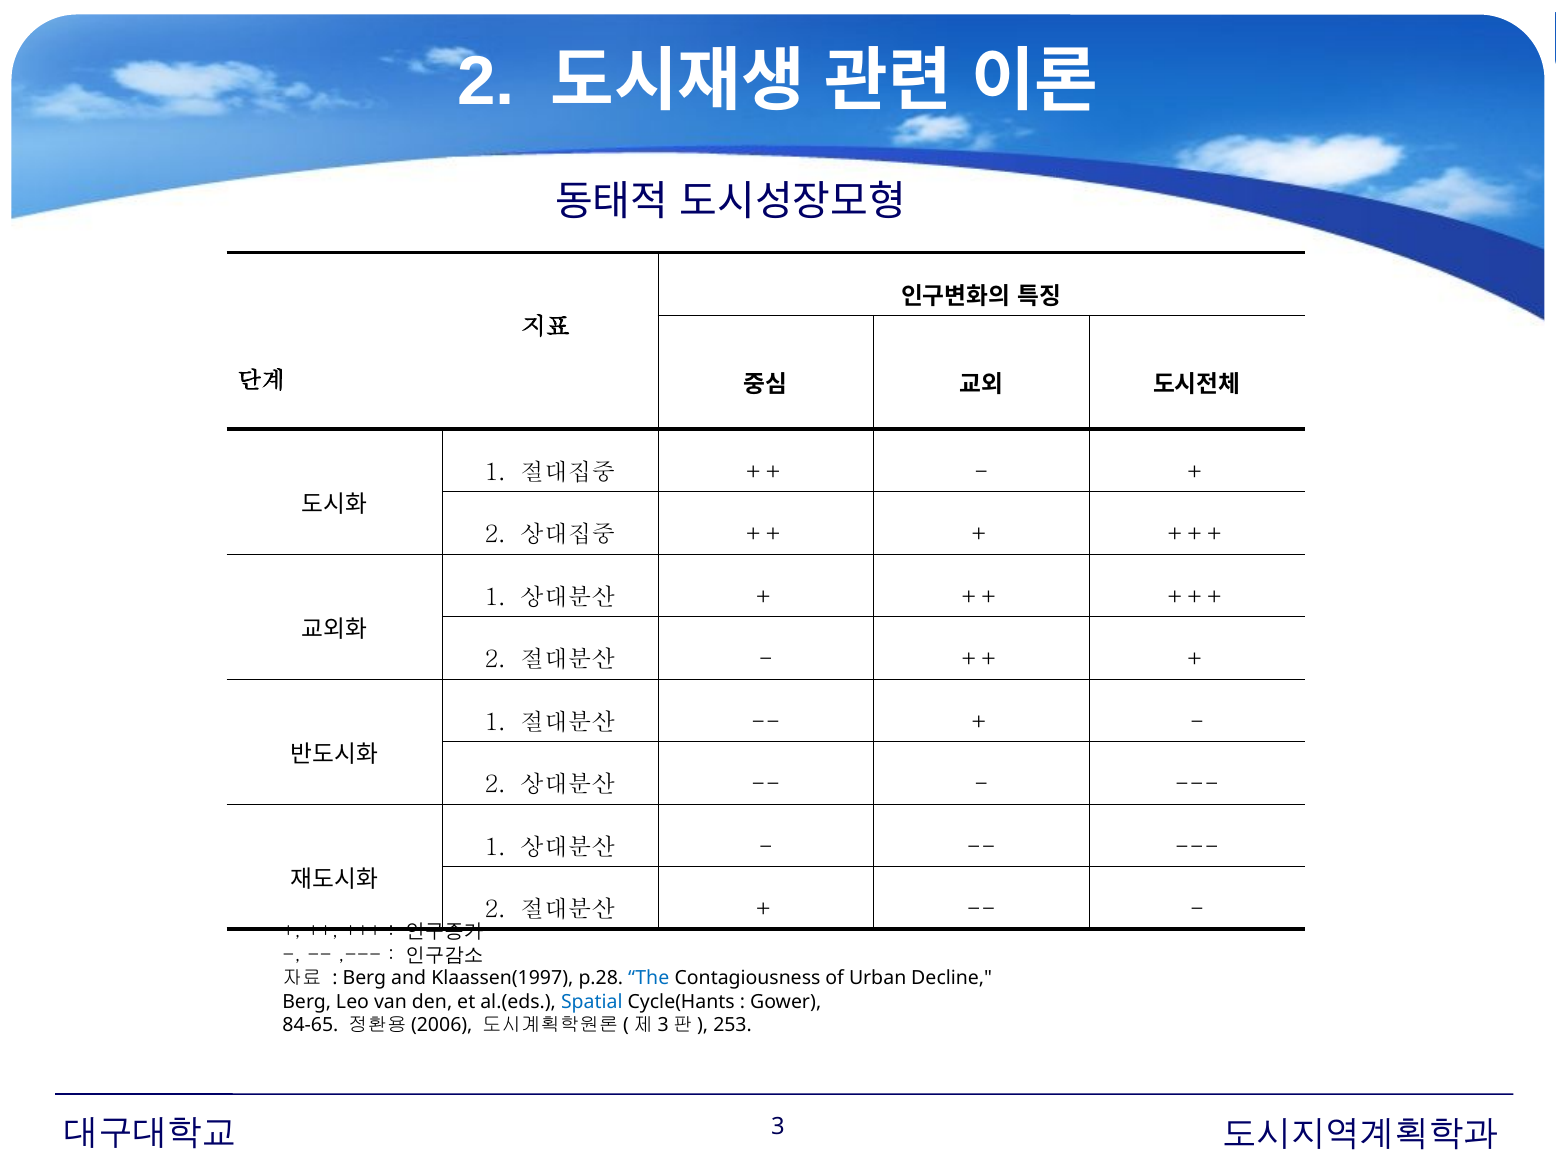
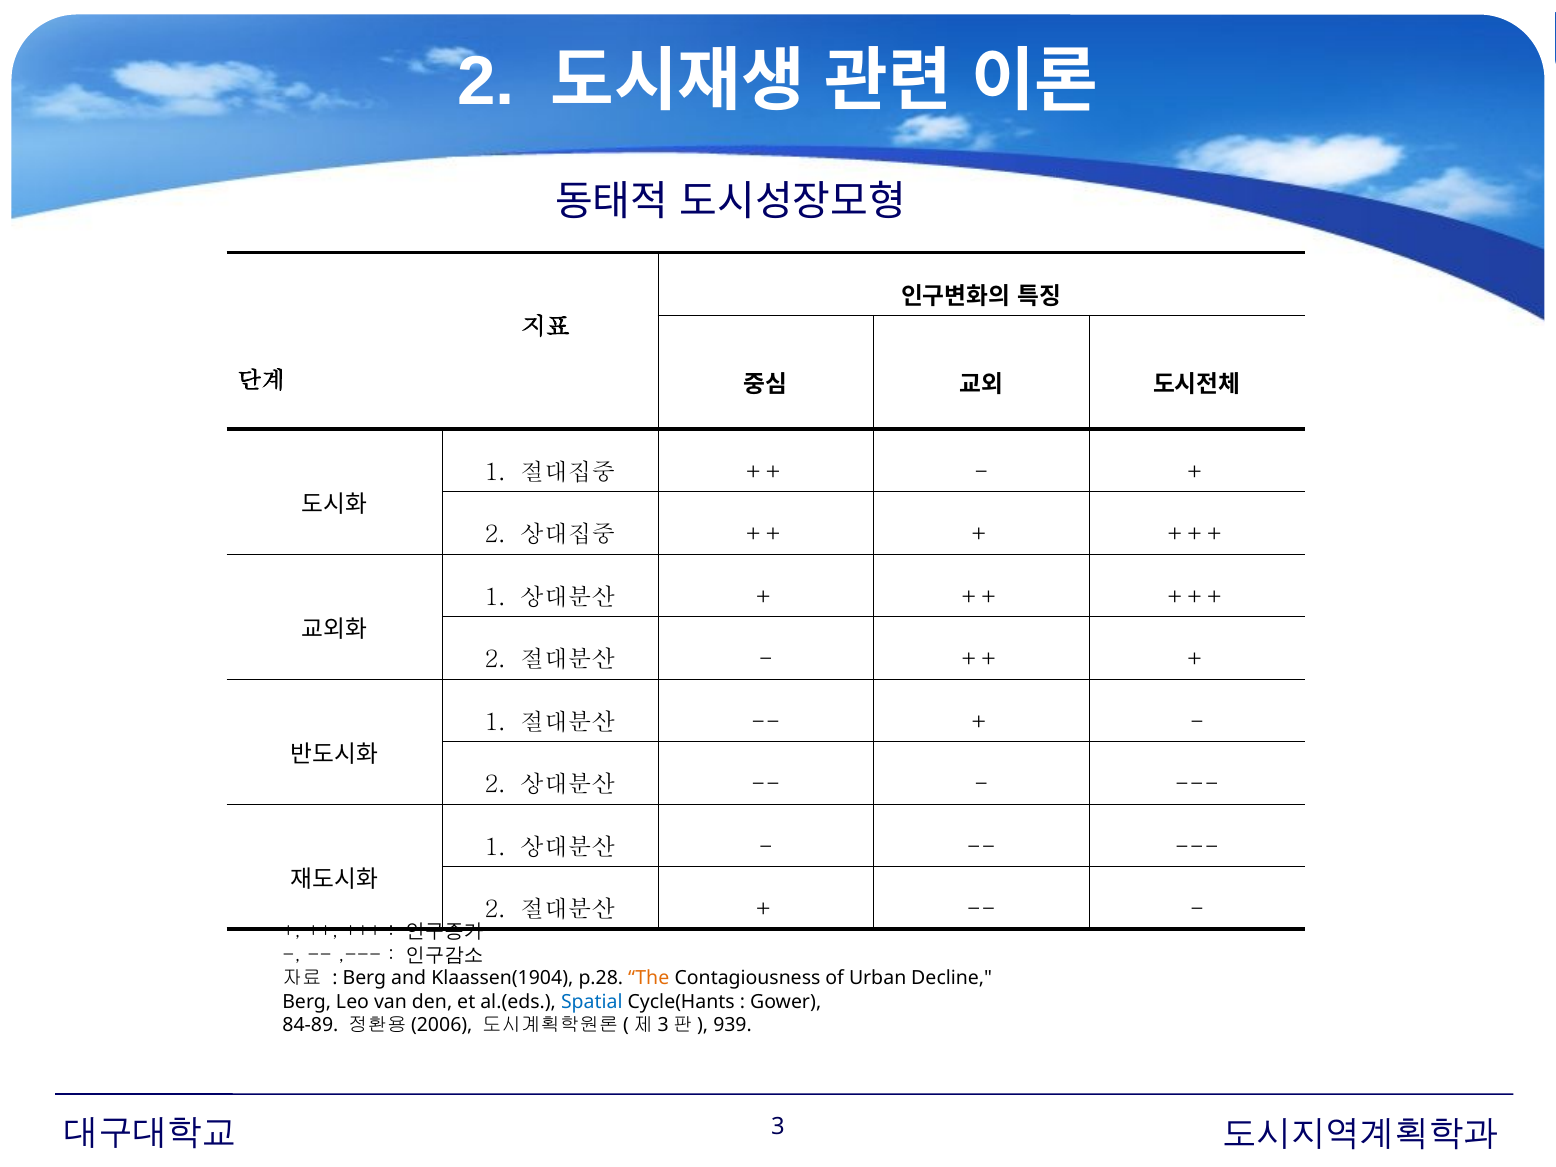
Klaassen(1997: Klaassen(1997 -> Klaassen(1904 (502, 978)
The colour: blue -> orange (649, 978)
84-65: 84-65 -> 84-89 (310, 1025)
253: 253 -> 939 (733, 1025)
